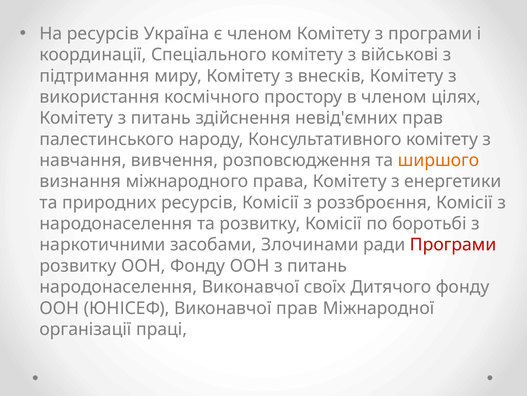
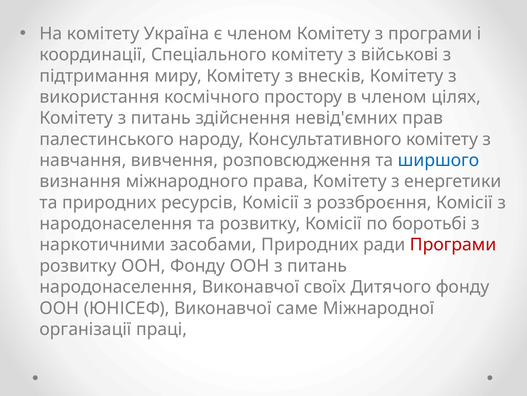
На ресурсів: ресурсів -> комітету (103, 34)
ширшого colour: orange -> blue (439, 160)
засобами Злочинами: Злочинами -> Природних (310, 244)
Виконавчої прав: прав -> саме (297, 308)
